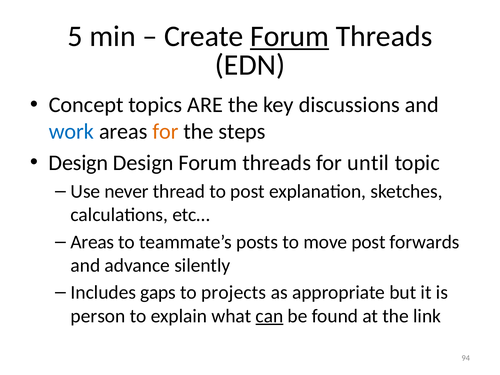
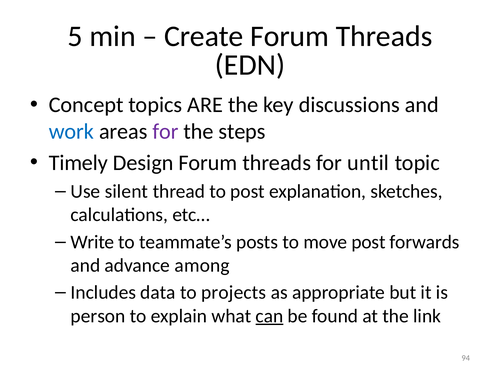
Forum underline: present -> none (290, 36)
for colour: orange -> purple (166, 132)
Design: Design -> Timely (78, 163)
never: never -> silent (126, 191)
Areas: Areas -> Write (92, 242)
silently: silently -> among (202, 265)
gaps: gaps -> data (158, 293)
